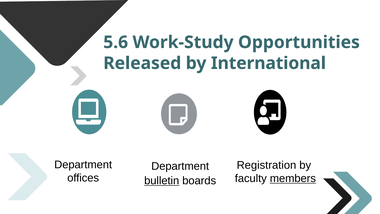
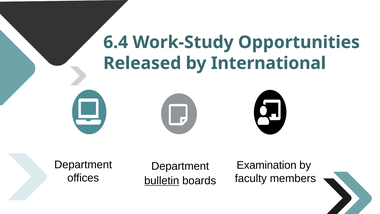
5.6: 5.6 -> 6.4 (116, 42)
Registration: Registration -> Examination (267, 165)
members underline: present -> none (293, 178)
